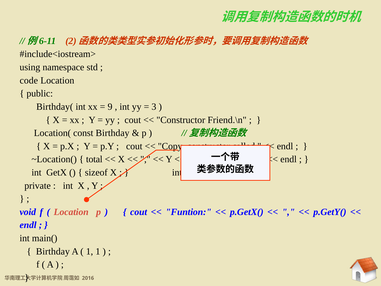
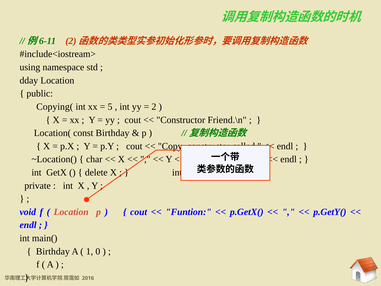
code: code -> dday (29, 80)
Birthday(: Birthday( -> Copying( (55, 107)
9: 9 -> 5 (110, 107)
3: 3 -> 2 (154, 107)
total: total -> char (94, 159)
sizeof: sizeof -> delete (96, 172)
1 1: 1 -> 0 (98, 251)
